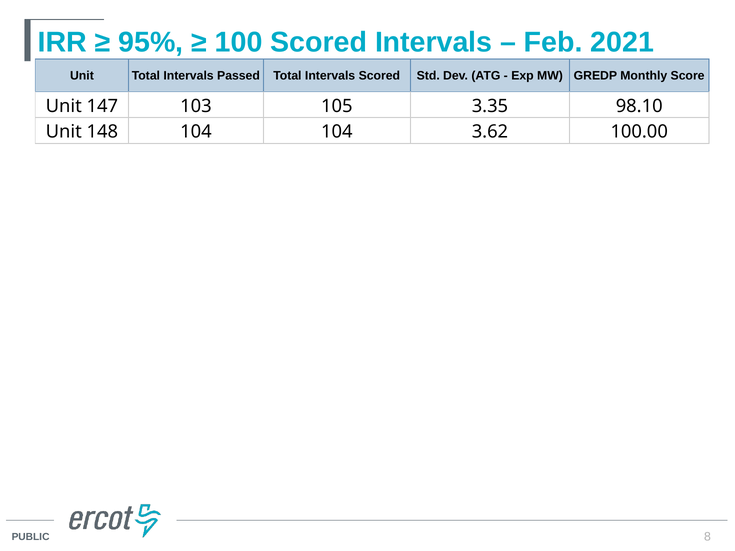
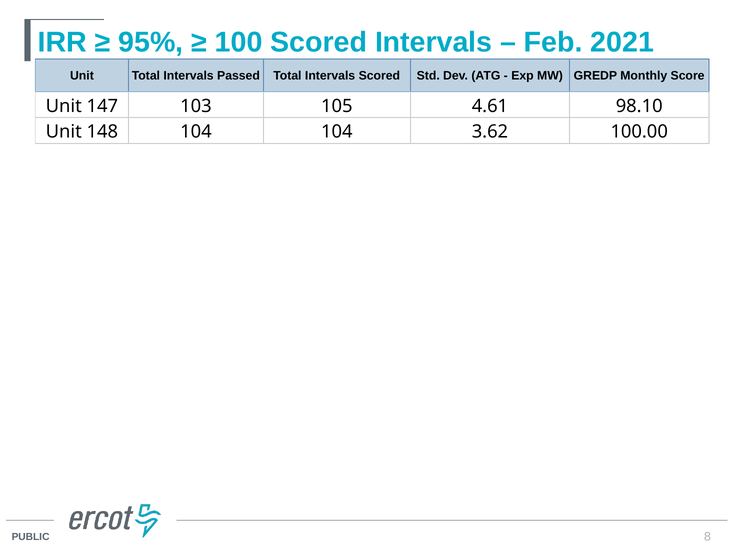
3.35: 3.35 -> 4.61 (490, 106)
